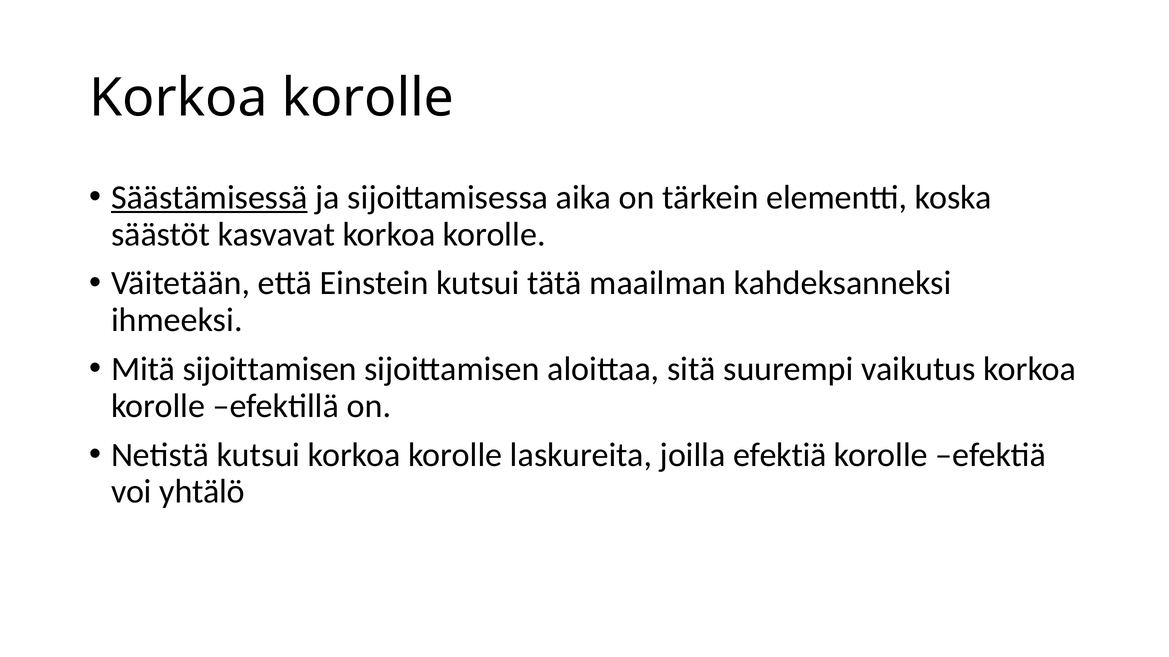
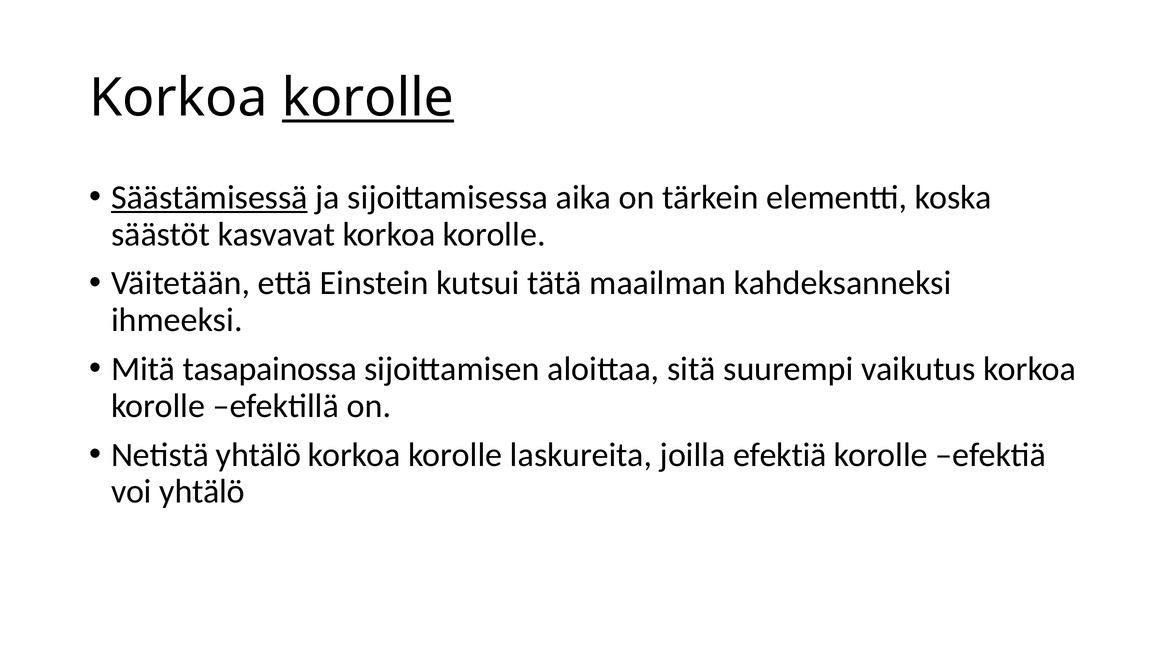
korolle underline: none -> present (368, 98)
Mitä sijoittamisen: sijoittamisen -> tasapainossa (270, 369)
Netistä kutsui: kutsui -> yhtälö (259, 455)
